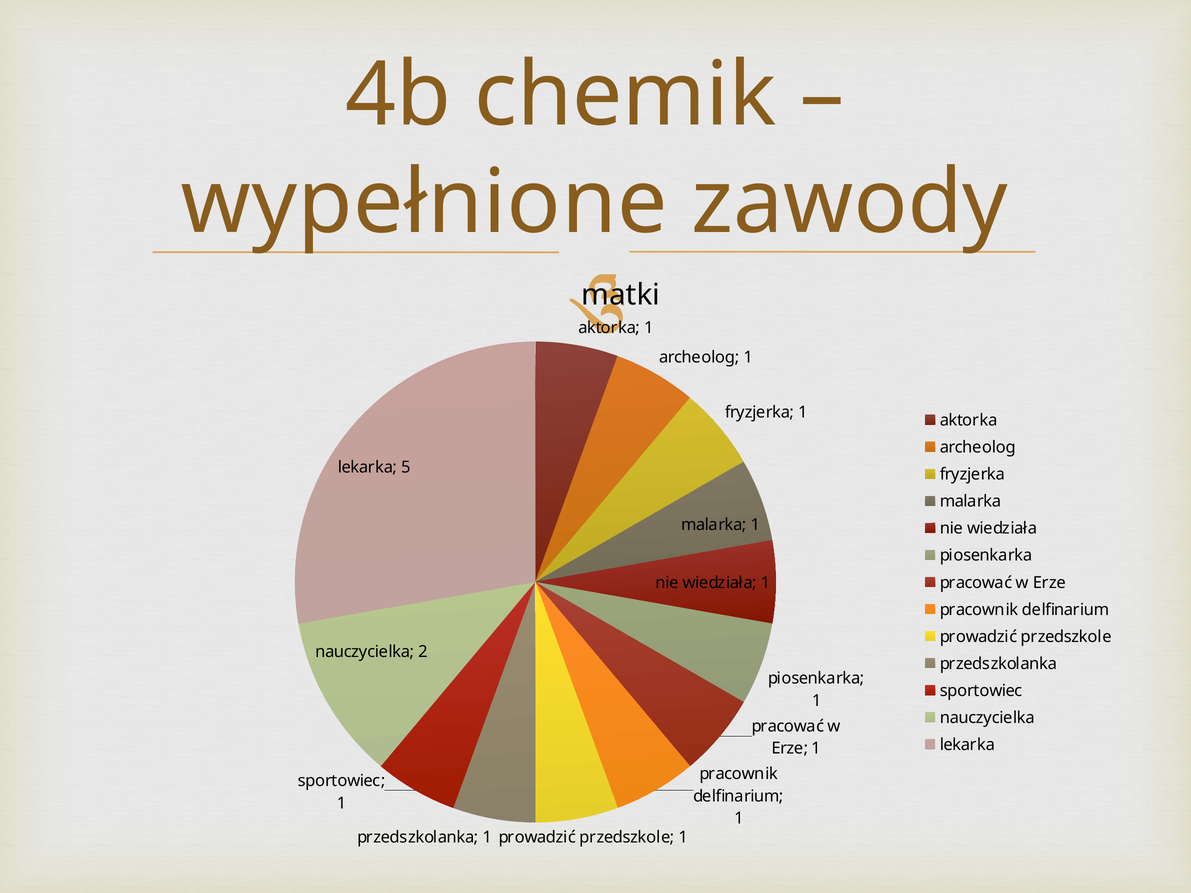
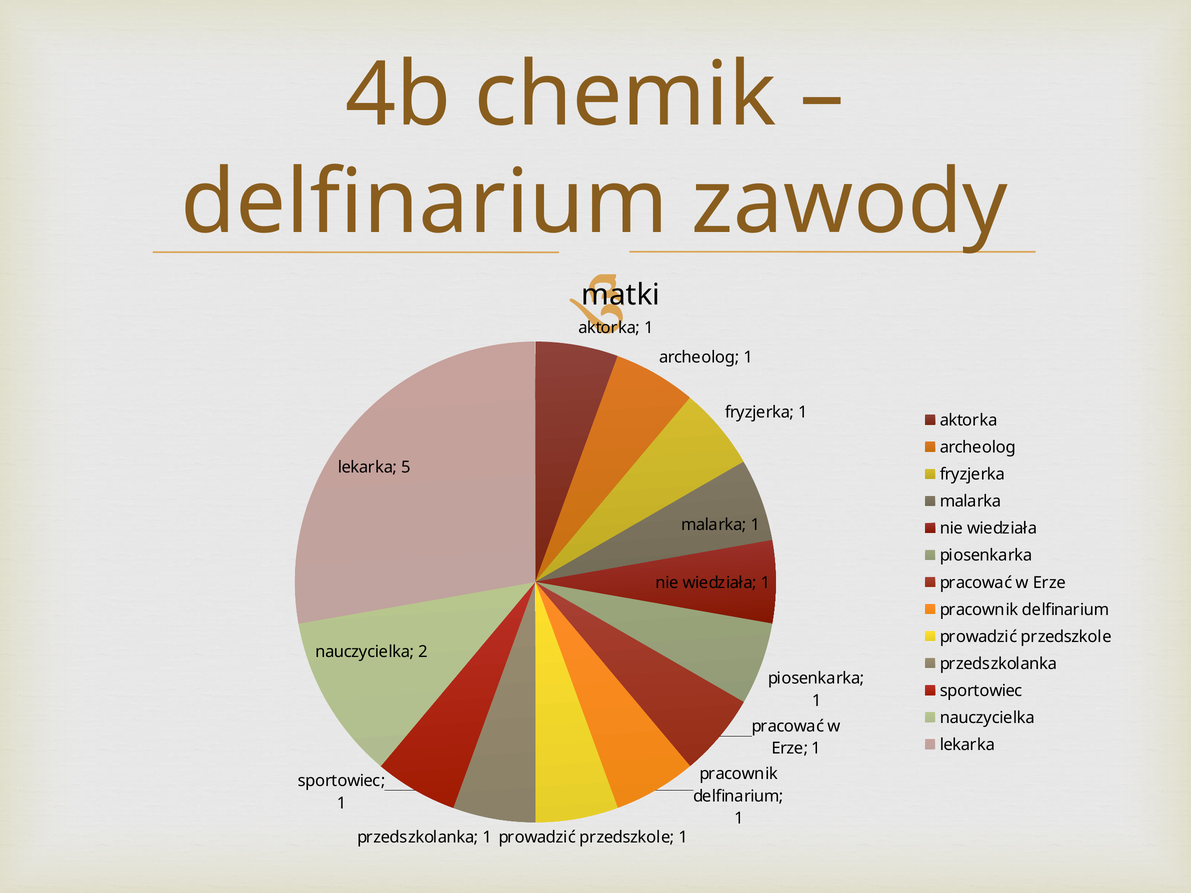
wypełnione: wypełnione -> delfinarium (424, 203)
